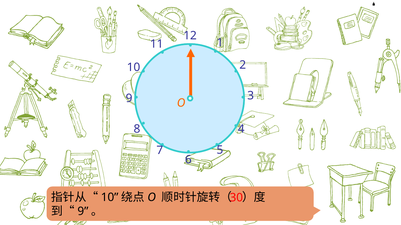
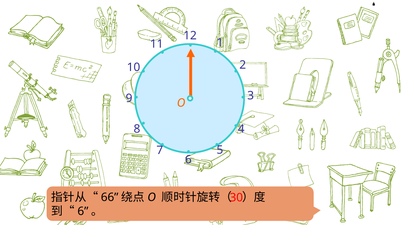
10: 10 -> 66 (110, 198)
9: 9 -> 6 (83, 212)
